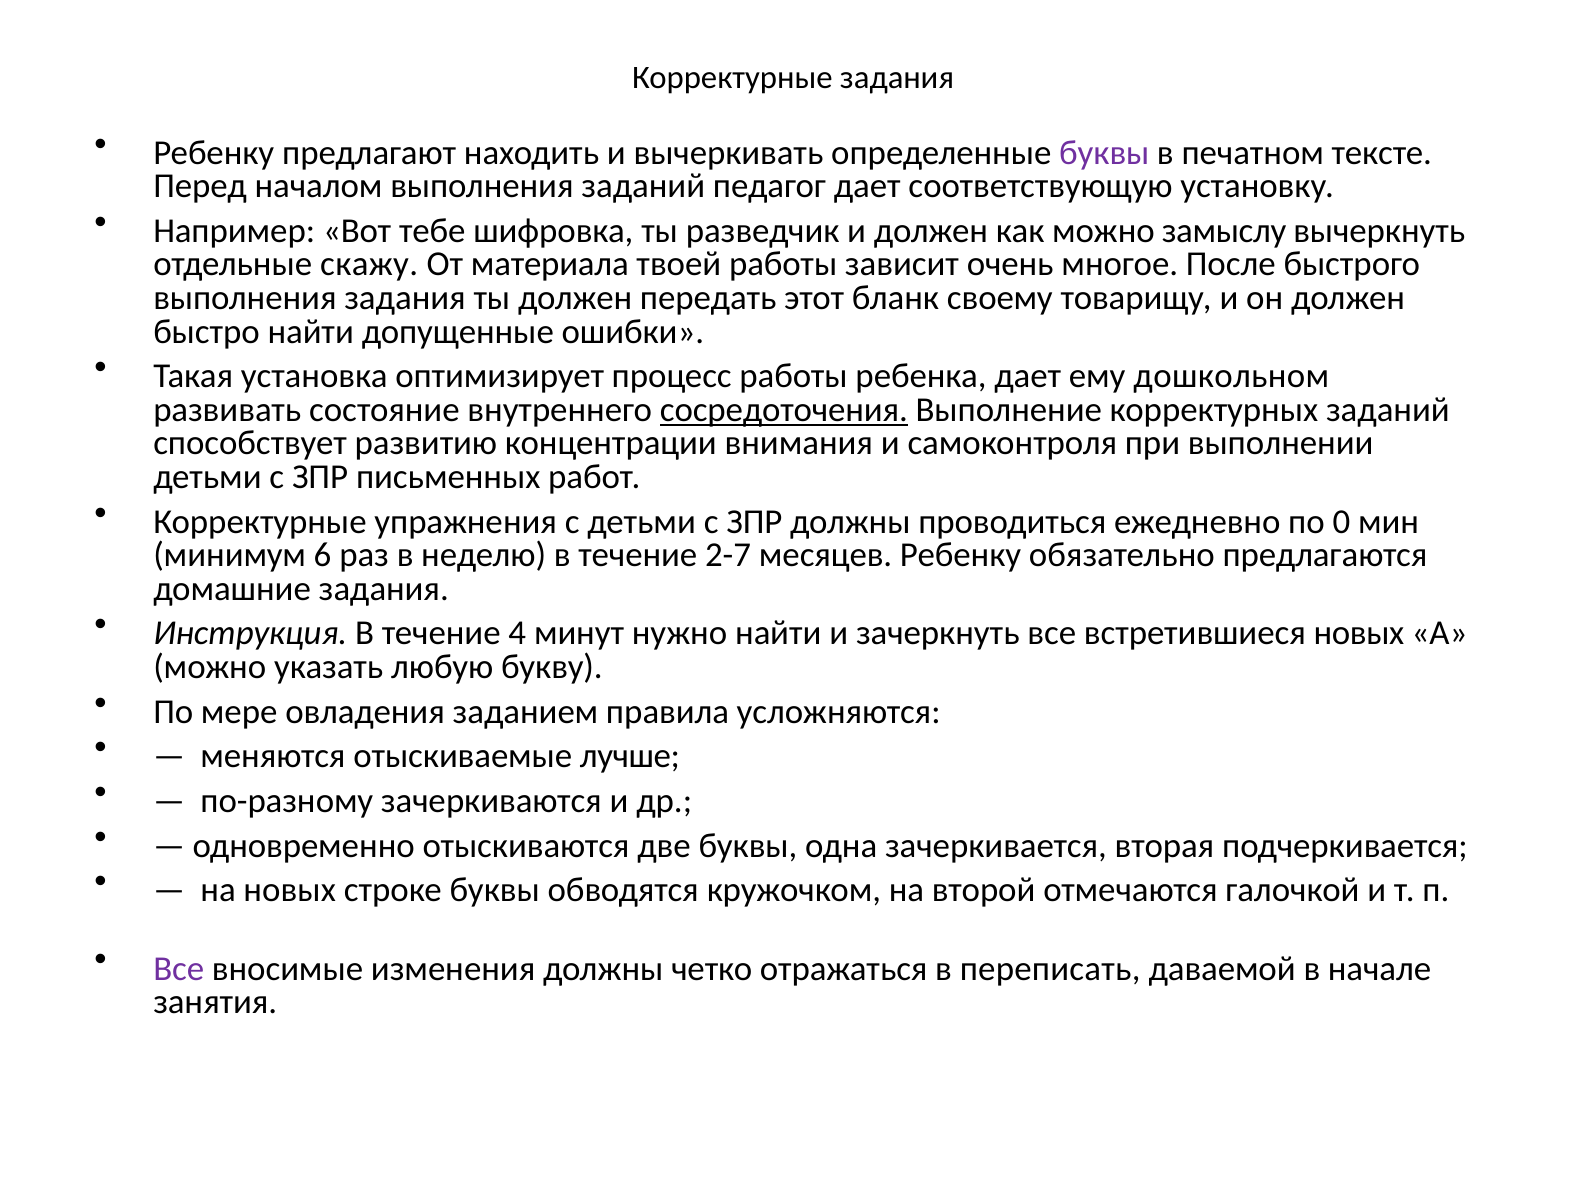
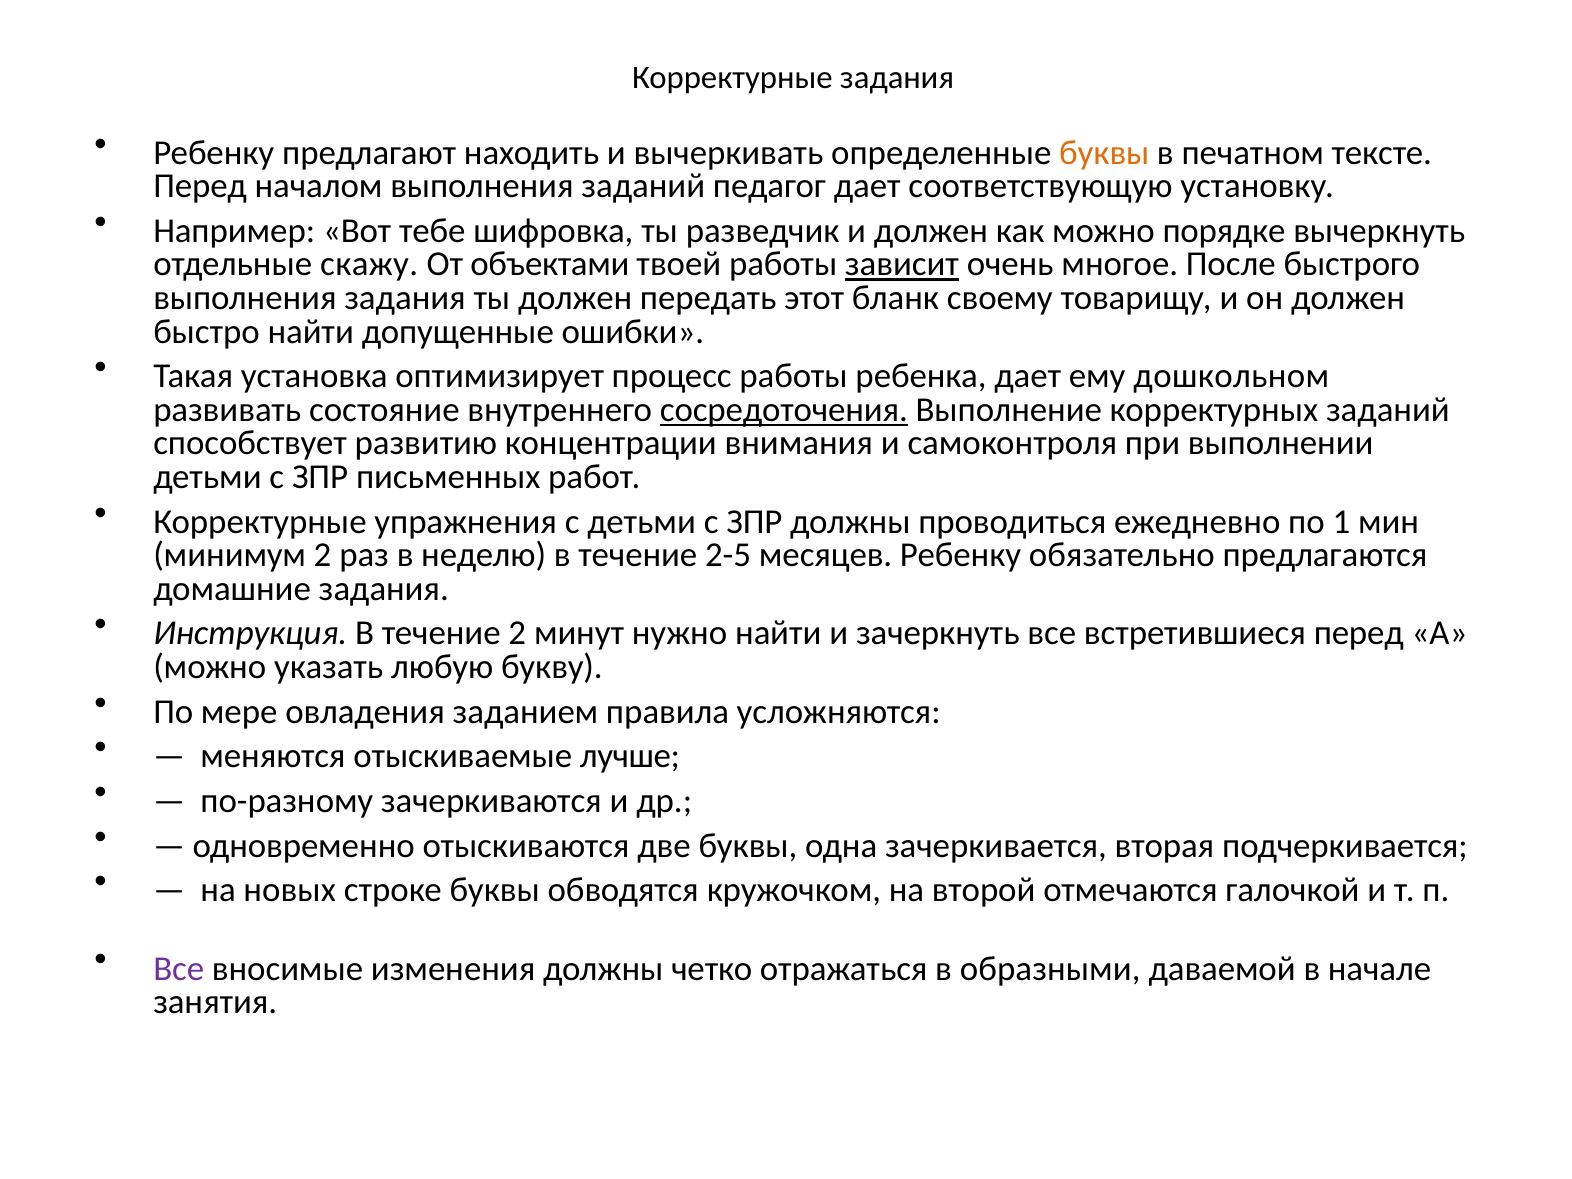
буквы colour: purple -> orange (1104, 153)
замыслу: замыслу -> порядке (1224, 231)
материала: материала -> объектами (550, 264)
зависит underline: none -> present (902, 264)
0: 0 -> 1 (1342, 522)
минимум 6: 6 -> 2 (323, 555)
2-7: 2-7 -> 2-5 (728, 555)
течение 4: 4 -> 2 (517, 633)
встретившиеся новых: новых -> перед (1359, 633)
переписать: переписать -> образными (1050, 969)
